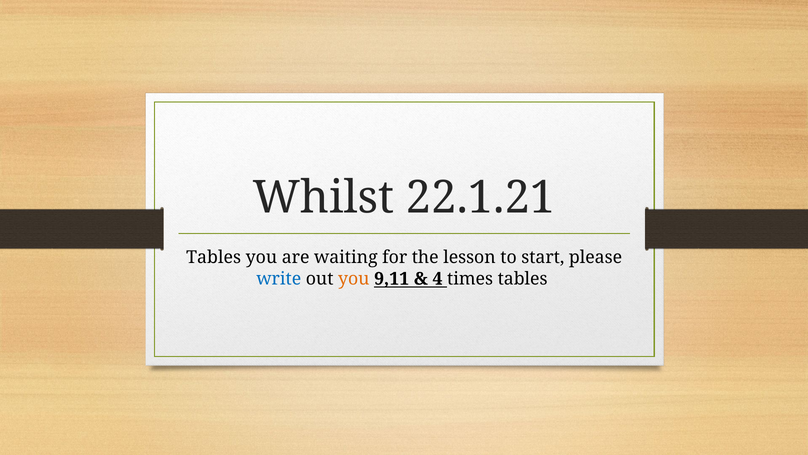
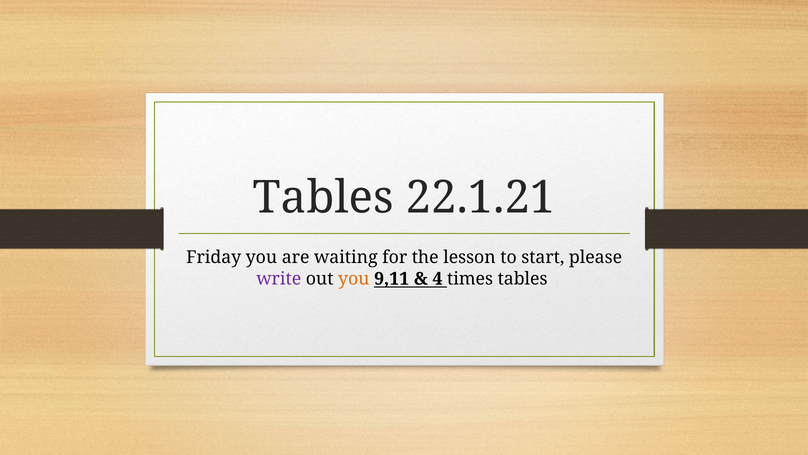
Whilst: Whilst -> Tables (323, 197)
Tables: Tables -> Friday (214, 257)
write colour: blue -> purple (279, 278)
